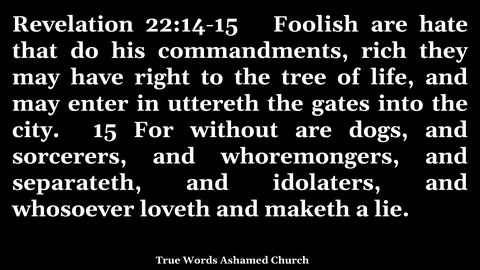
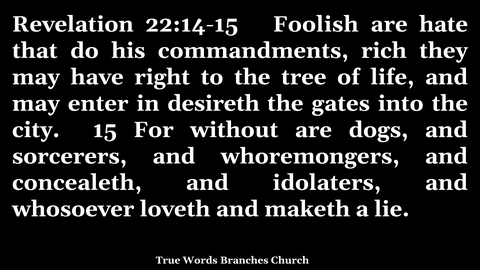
uttereth: uttereth -> desireth (213, 103)
separateth: separateth -> concealeth (77, 183)
Ashamed: Ashamed -> Branches (244, 260)
